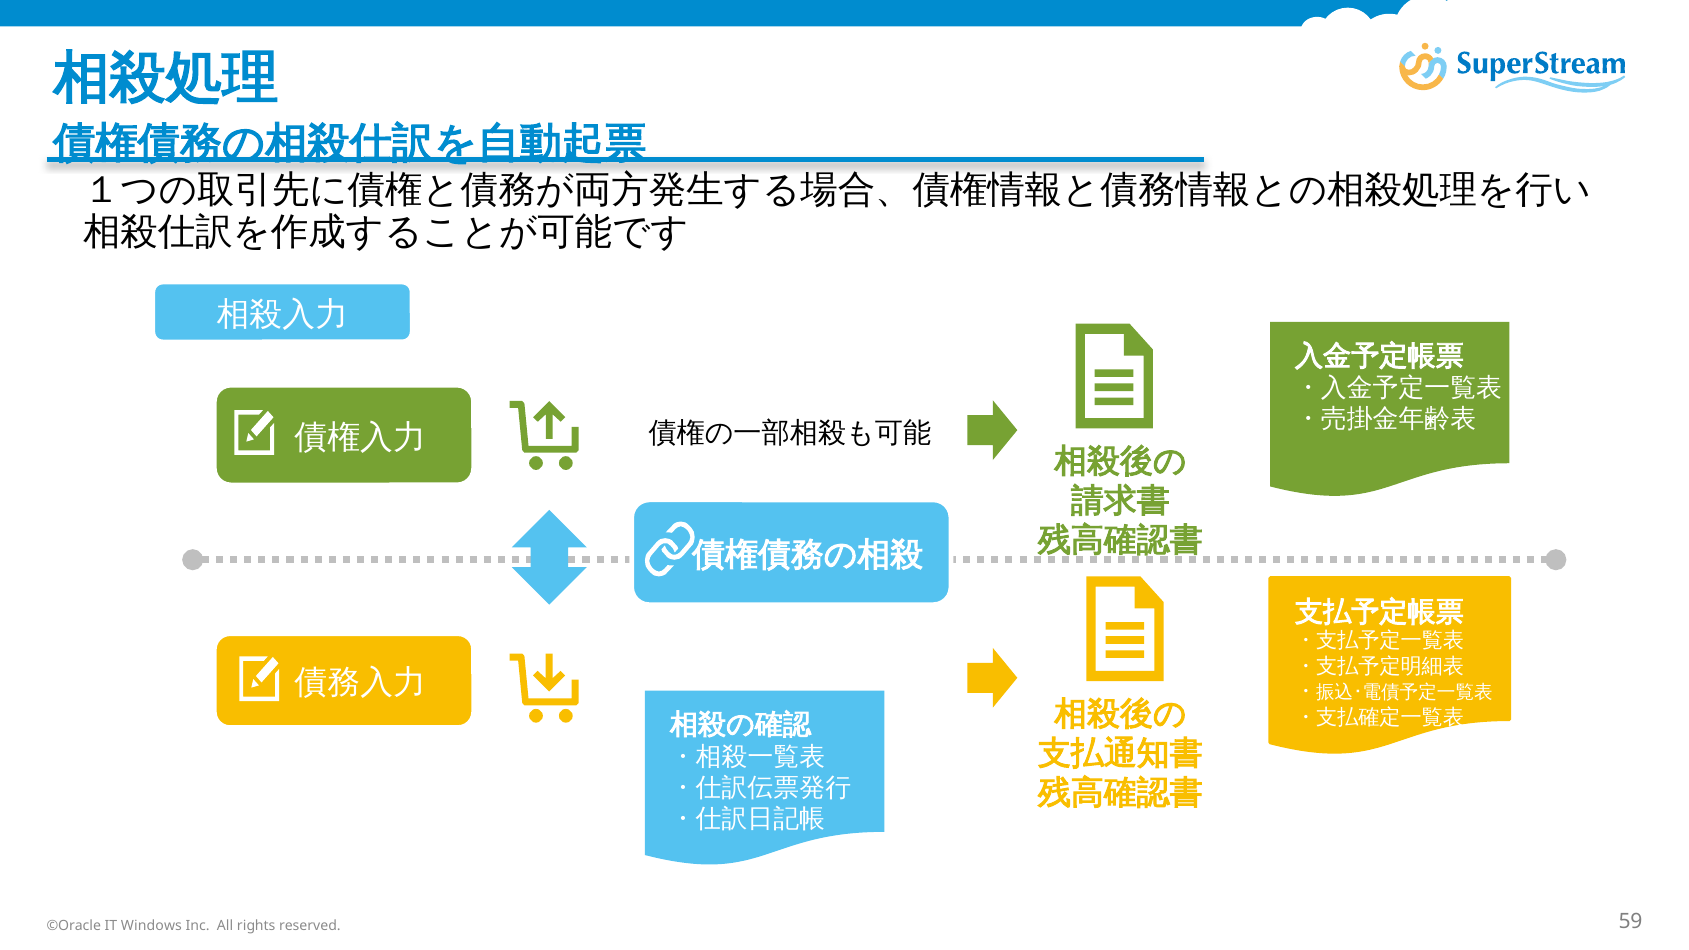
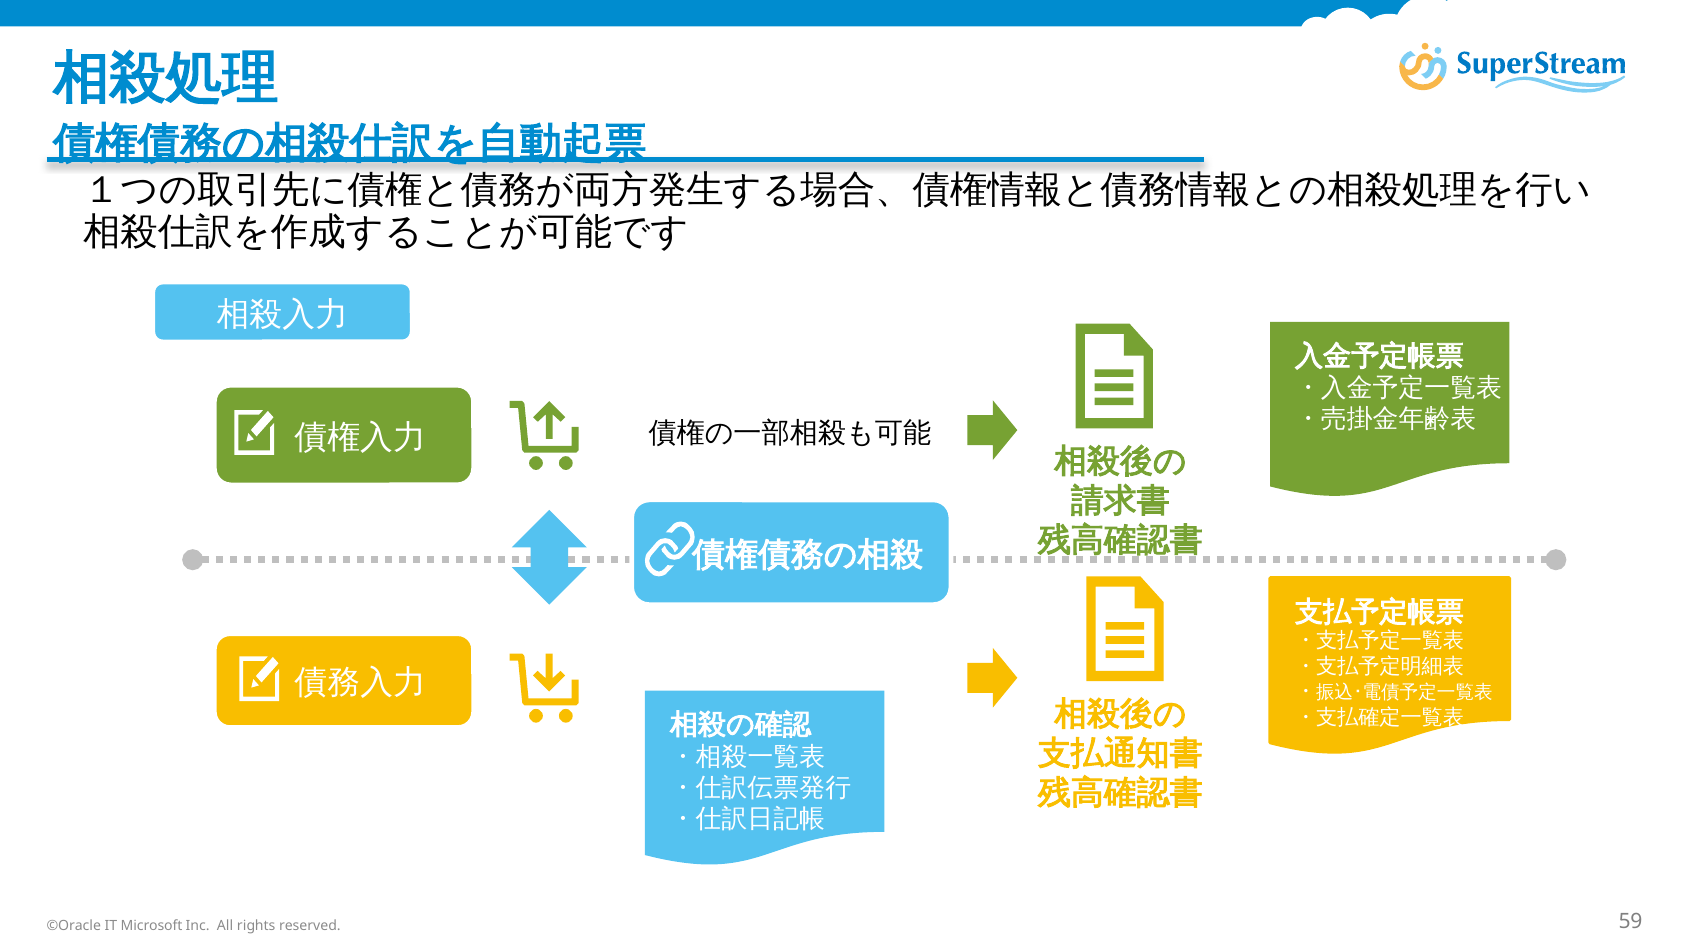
Windows: Windows -> Microsoft (152, 926)
